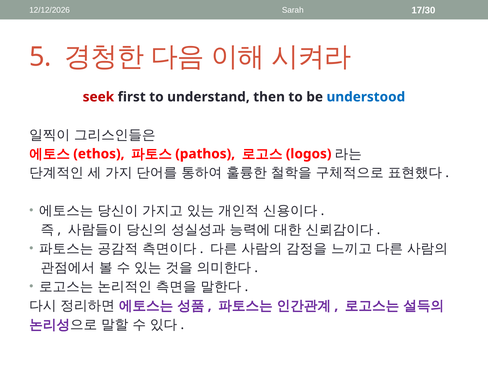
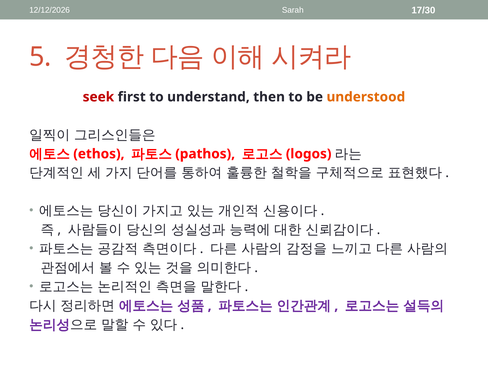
understood colour: blue -> orange (366, 97)
